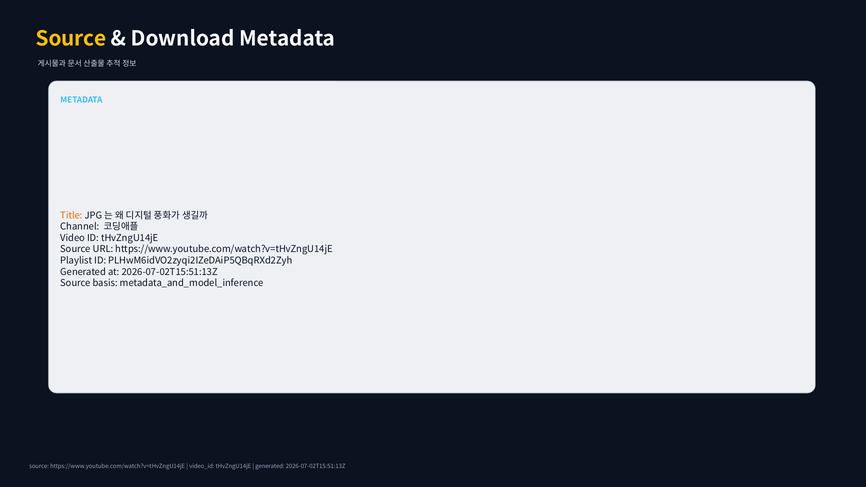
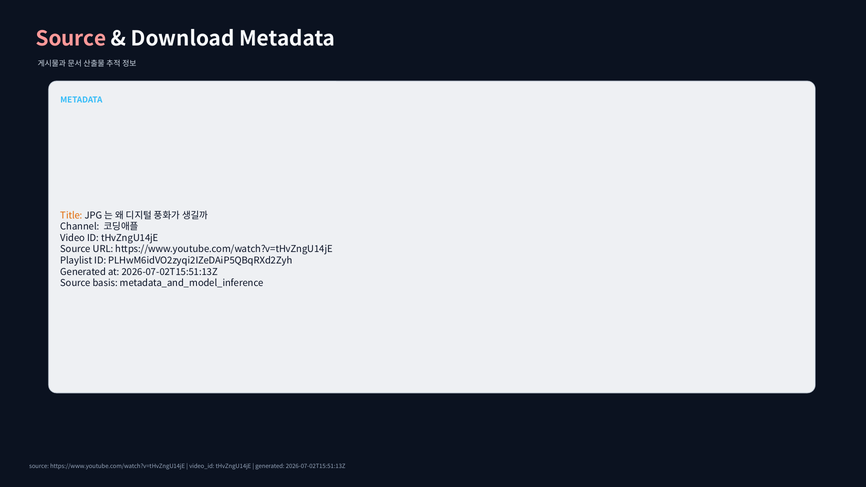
Source colour: yellow -> pink (71, 39)
